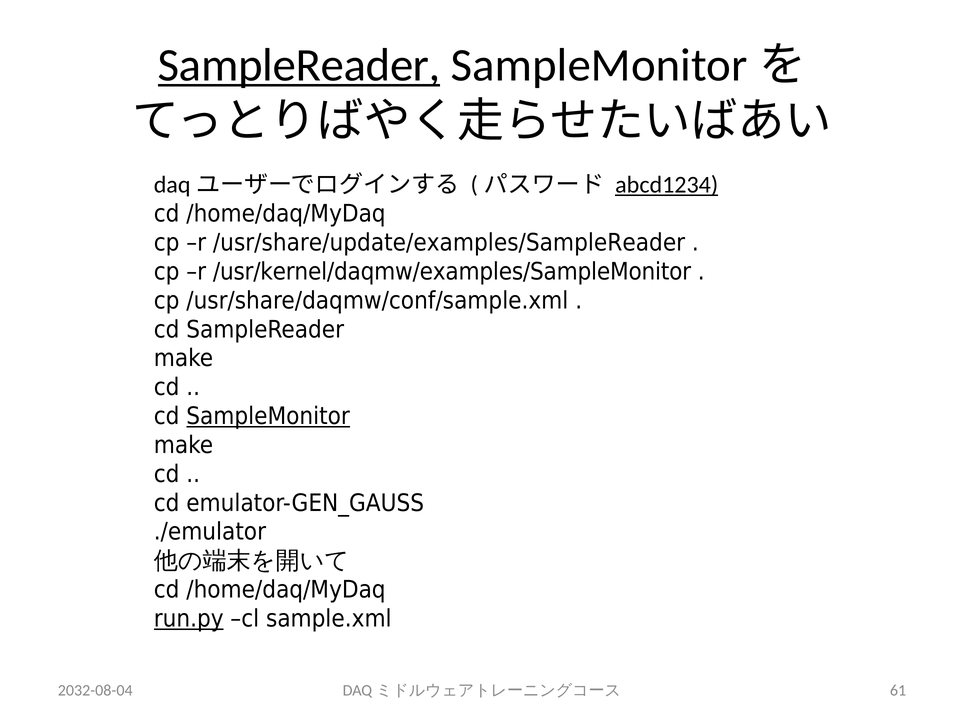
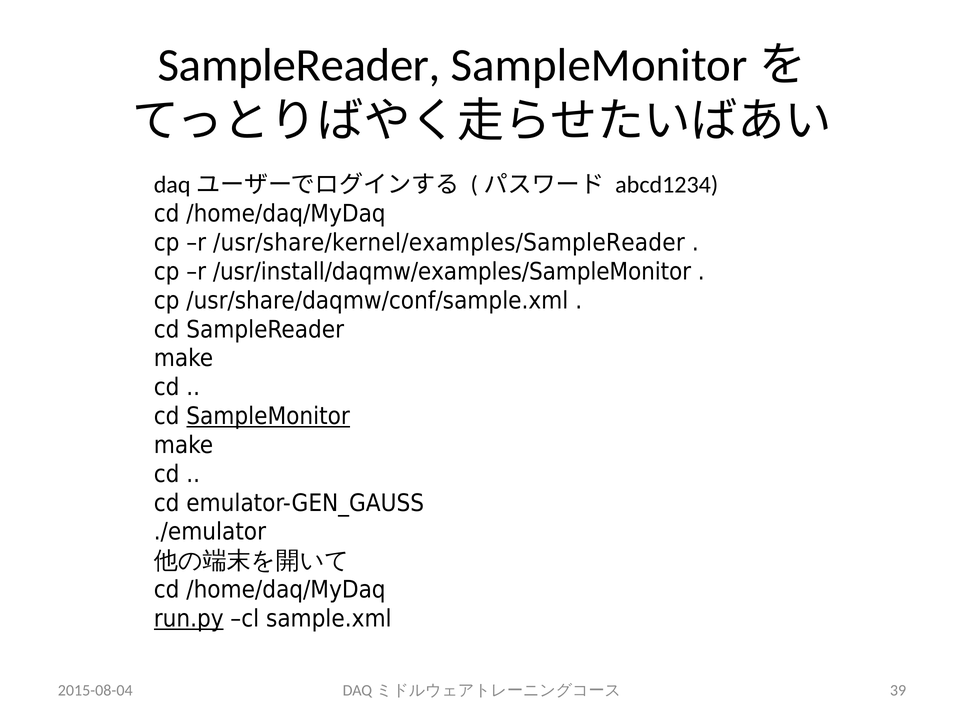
SampleReader underline: present -> none (299, 65)
abcd1234 underline: present -> none (667, 185)
/usr/share/update/examples/SampleReader: /usr/share/update/examples/SampleReader -> /usr/share/kernel/examples/SampleReader (449, 243)
/usr/kernel/daqmw/examples/SampleMonitor: /usr/kernel/daqmw/examples/SampleMonitor -> /usr/install/daqmw/examples/SampleMonitor (452, 272)
2032-08-04: 2032-08-04 -> 2015-08-04 (95, 690)
61: 61 -> 39 (898, 690)
